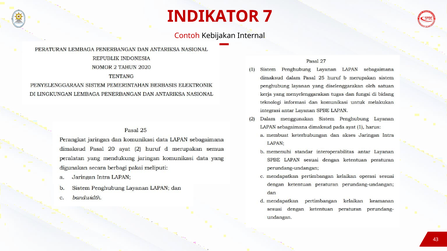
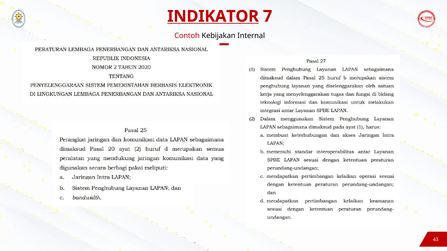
INDIKATOR underline: none -> present (213, 16)
